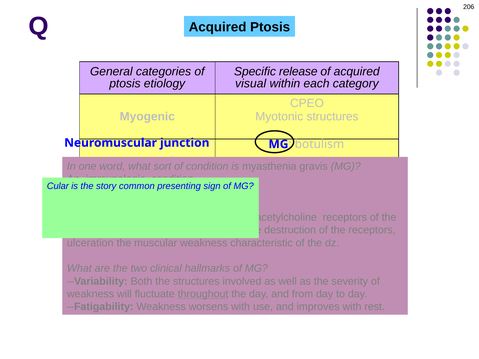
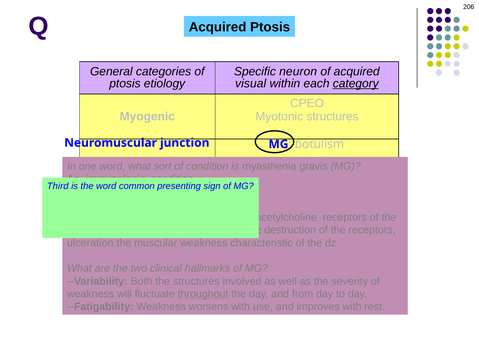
release: release -> neuron (298, 71)
category underline: none -> present (356, 84)
Cular: Cular -> Third (58, 186)
the story: story -> word (106, 186)
